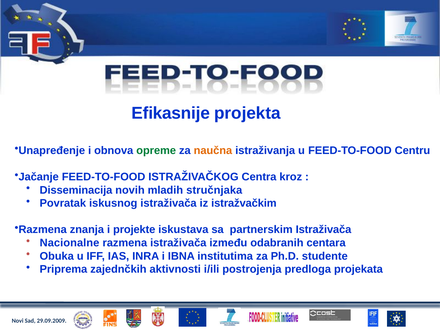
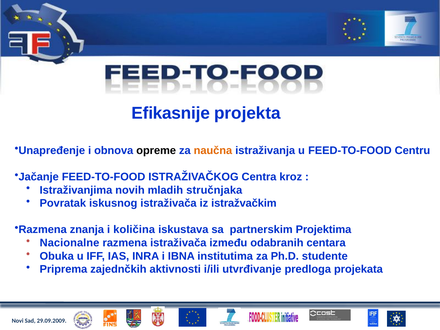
opreme colour: green -> black (156, 150)
Disseminacija: Disseminacija -> Istraživanjima (76, 190)
projekte: projekte -> količina (134, 230)
partnerskim Istraživača: Istraživača -> Projektima (323, 230)
postrojenja: postrojenja -> utvrđivanje (252, 269)
